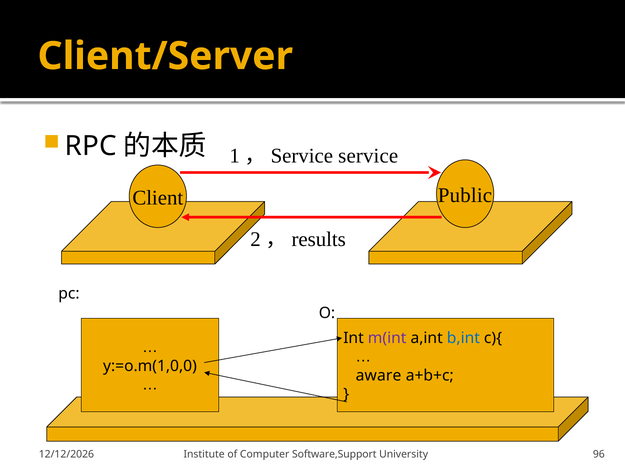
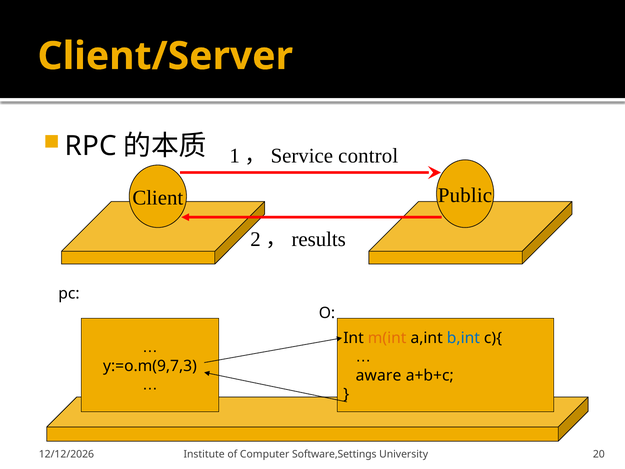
service: service -> control (368, 156)
m(int colour: purple -> orange (387, 338)
y:=o.m(1,0,0: y:=o.m(1,0,0 -> y:=o.m(9,7,3 (150, 366)
Software,Support: Software,Support -> Software,Settings (334, 454)
96: 96 -> 20 (599, 454)
